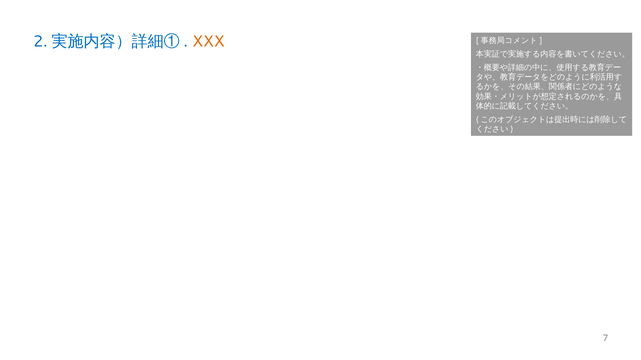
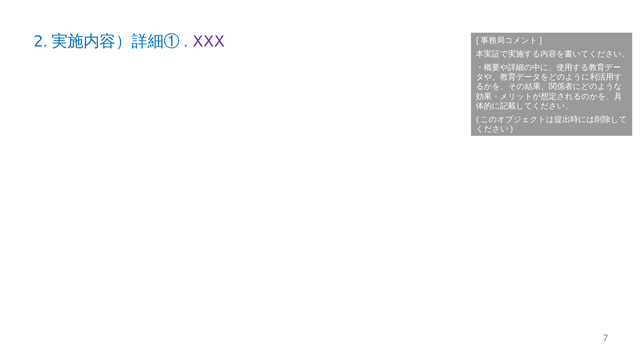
XXX colour: orange -> purple (208, 41)
